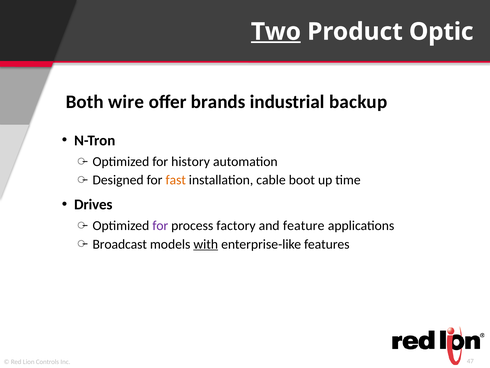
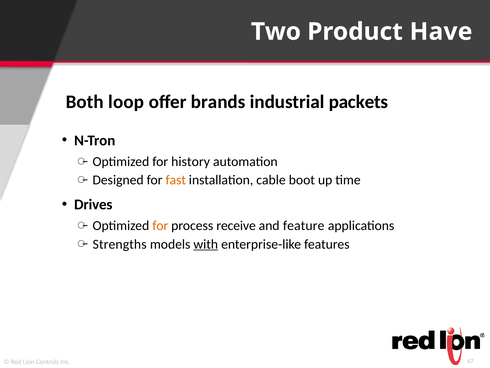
Two underline: present -> none (276, 32)
Optic: Optic -> Have (441, 32)
wire: wire -> loop (126, 102)
backup: backup -> packets (358, 102)
for colour: purple -> orange (160, 225)
factory: factory -> receive (236, 225)
Broadcast: Broadcast -> Strengths (120, 244)
